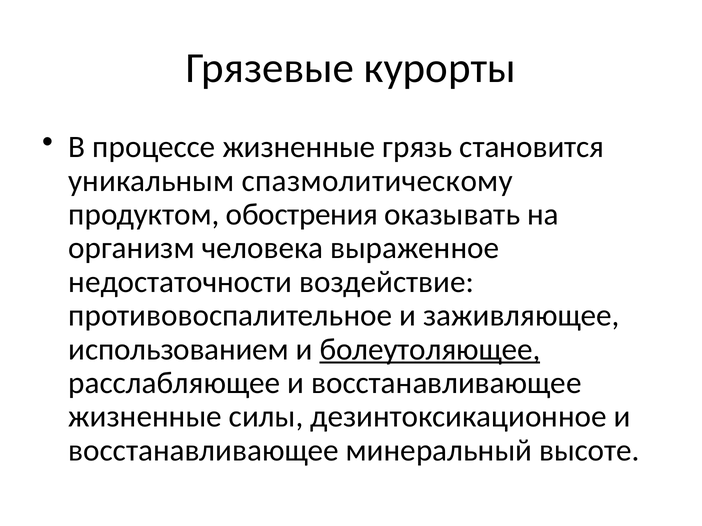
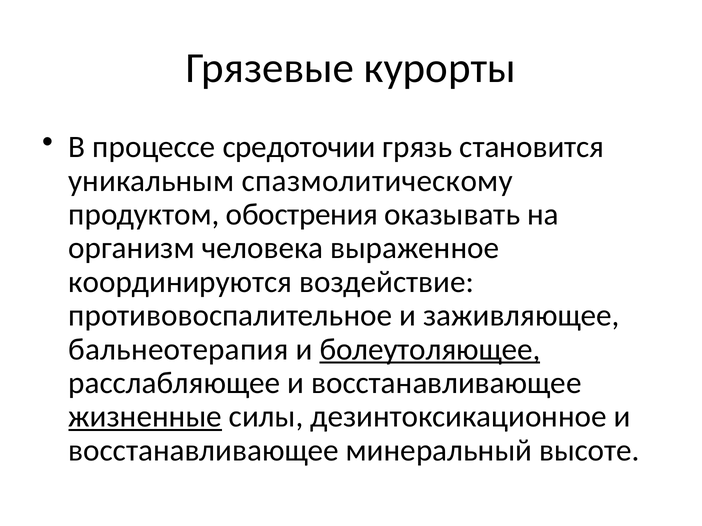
процессе жизненные: жизненные -> средоточии (299, 147)
недостаточности: недостаточности -> координируются (180, 282)
использованием: использованием -> бальнеотерапия (178, 350)
жизненные underline: none -> present (145, 417)
